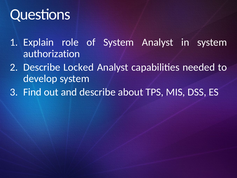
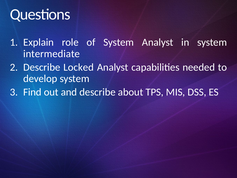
authorization: authorization -> intermediate (52, 54)
